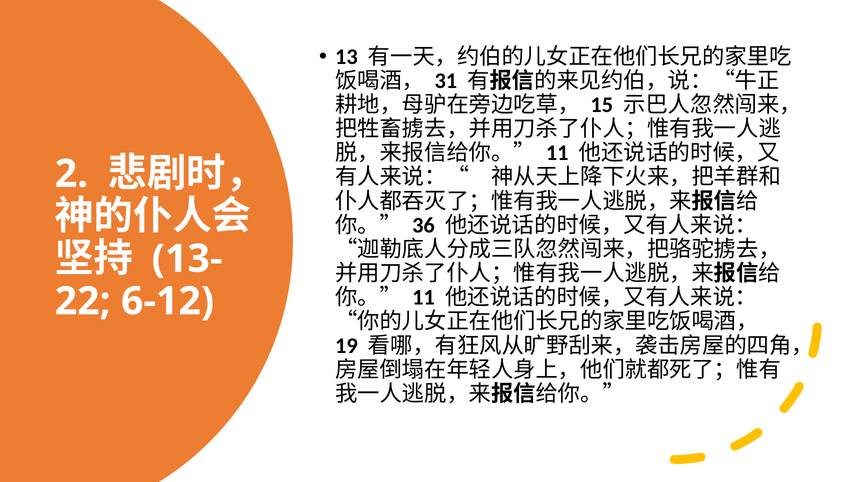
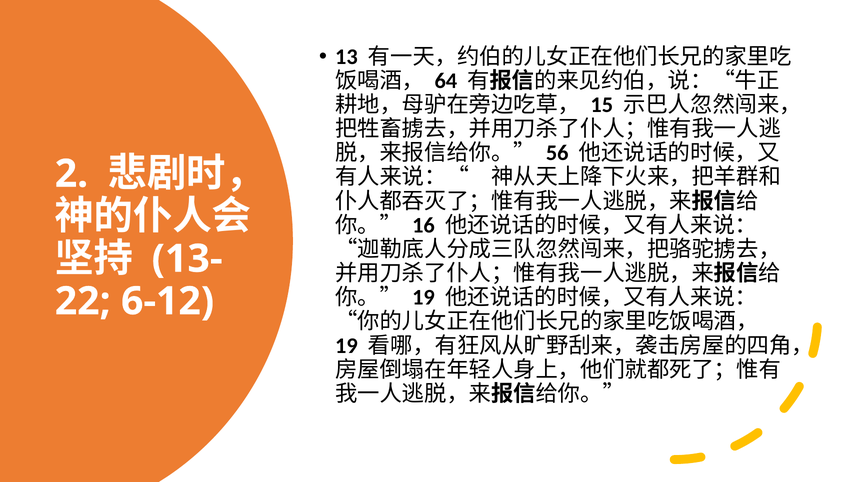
31: 31 -> 64 (446, 81)
11: 11 -> 56 (557, 153)
36: 36 -> 16 (424, 225)
11: 11 -> 19 (424, 298)
